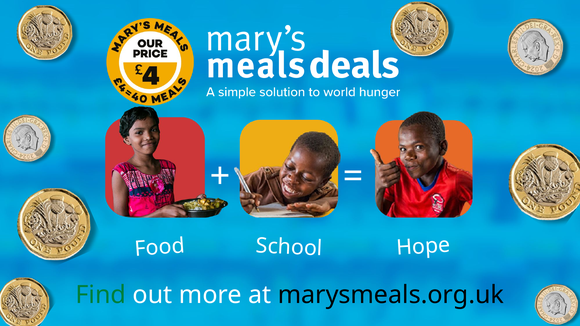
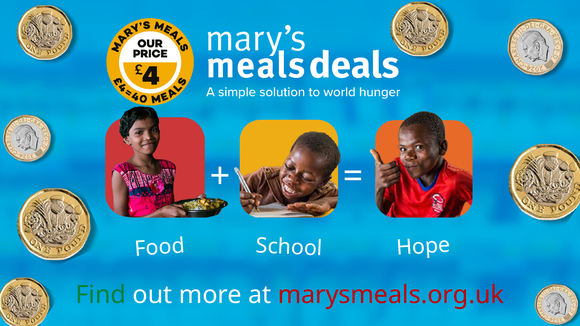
marysmeals.org.uk colour: black -> red (391, 295)
